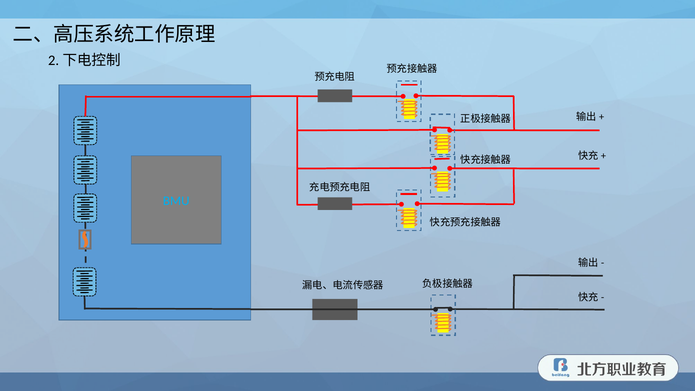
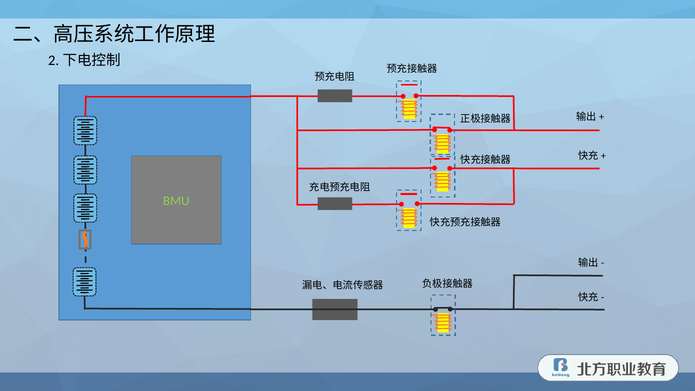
BMU colour: light blue -> light green (176, 201)
